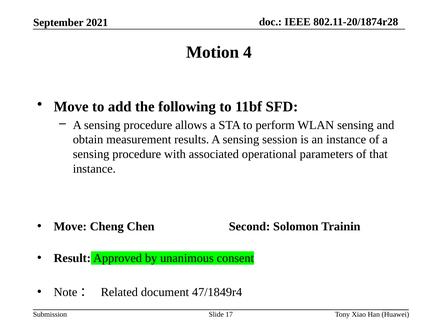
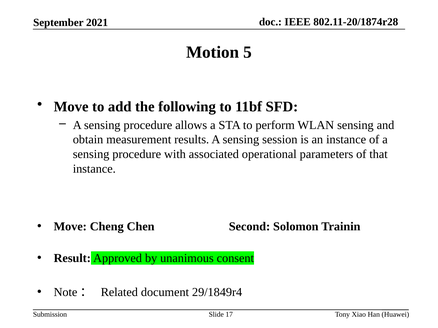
4: 4 -> 5 (248, 52)
47/1849r4: 47/1849r4 -> 29/1849r4 (217, 293)
